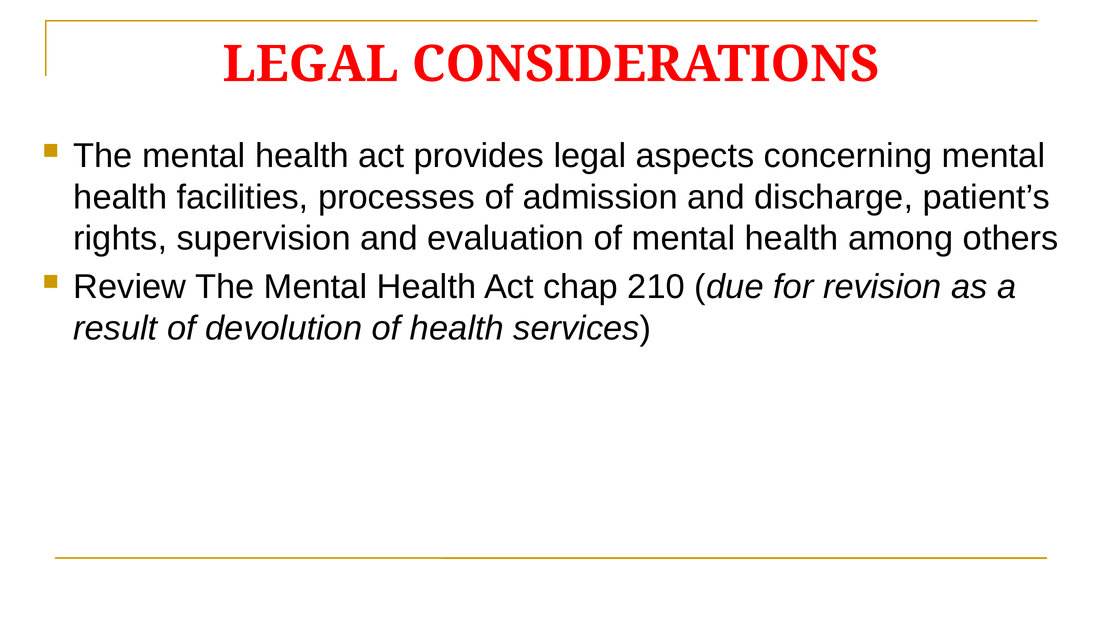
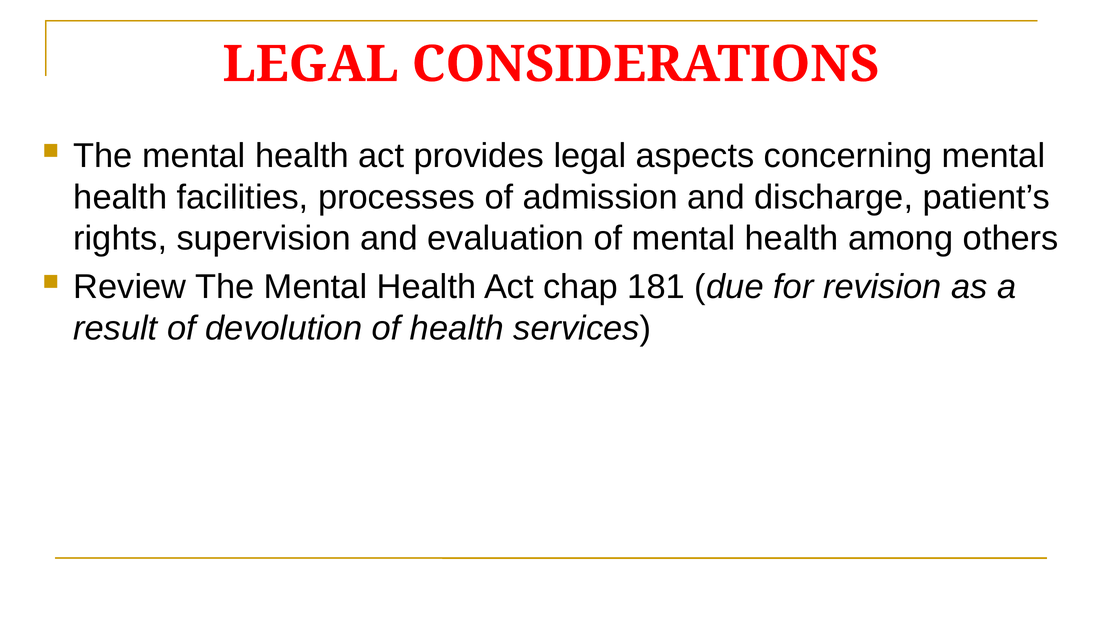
210: 210 -> 181 (656, 287)
